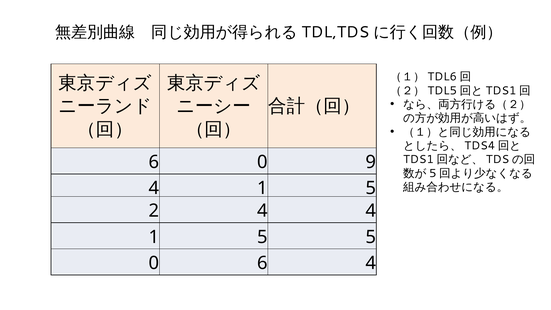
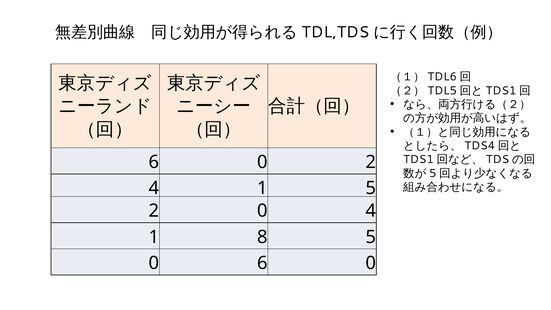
0 9: 9 -> 2 (371, 162)
2 4: 4 -> 0 (262, 211)
5: 5 -> 8 (262, 237)
0 6 4: 4 -> 0 (371, 263)
